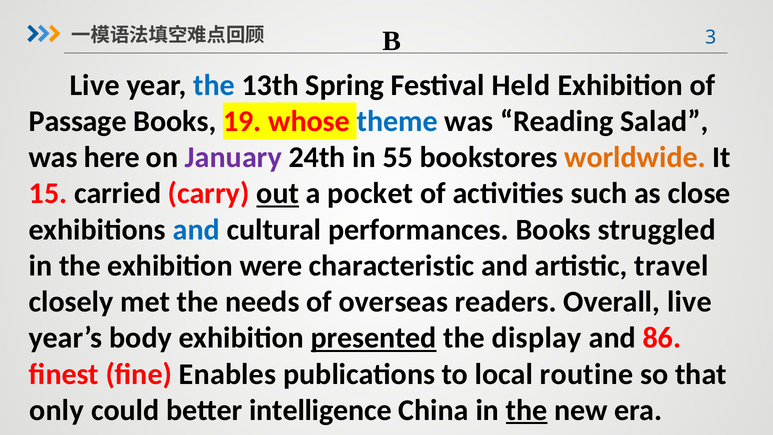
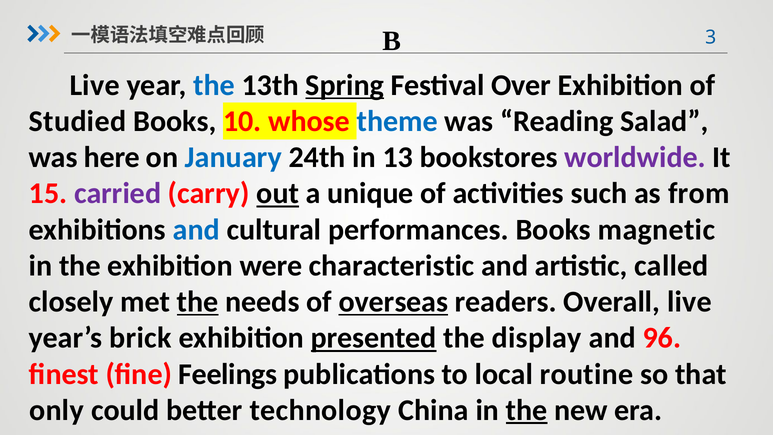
Spring underline: none -> present (345, 85)
Held: Held -> Over (521, 85)
Passage: Passage -> Studied (78, 121)
19: 19 -> 10 (242, 121)
January colour: purple -> blue (233, 157)
55: 55 -> 13 (398, 157)
worldwide colour: orange -> purple (635, 157)
carried colour: black -> purple (118, 193)
pocket: pocket -> unique (371, 193)
close: close -> from (699, 193)
struggled: struggled -> magnetic (657, 230)
travel: travel -> called (671, 266)
the underline: none -> present (198, 302)
overseas underline: none -> present (393, 302)
body: body -> brick (140, 338)
86: 86 -> 96 (662, 338)
Enables: Enables -> Feelings (228, 374)
intelligence: intelligence -> technology (320, 410)
